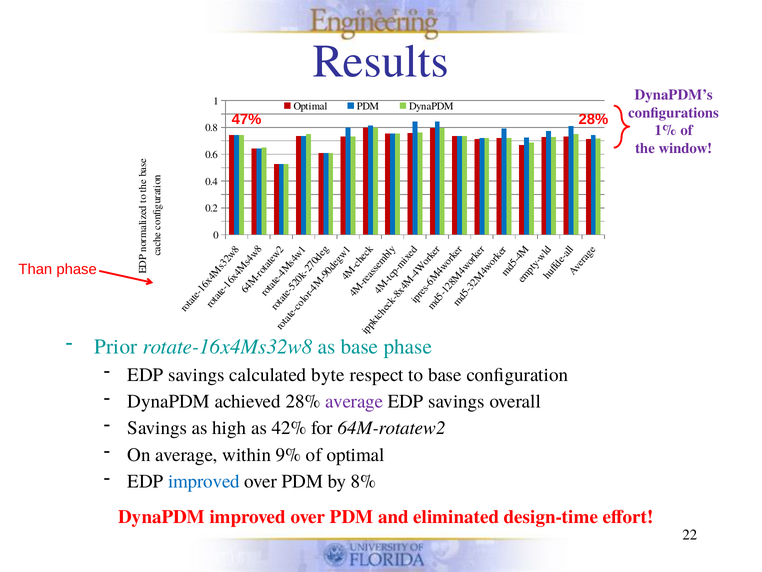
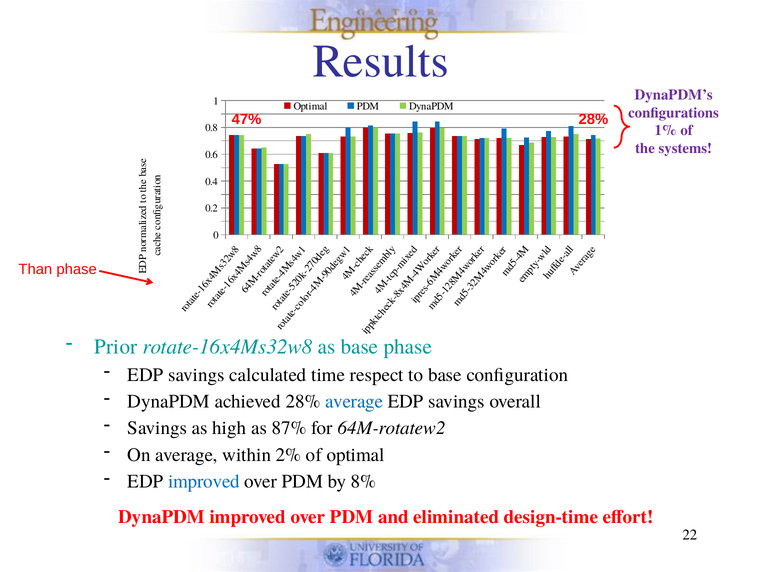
window: window -> systems (685, 148)
byte: byte -> time (328, 374)
average colour: purple -> blue (354, 401)
42%: 42% -> 87% (289, 428)
9%: 9% -> 2% (288, 454)
